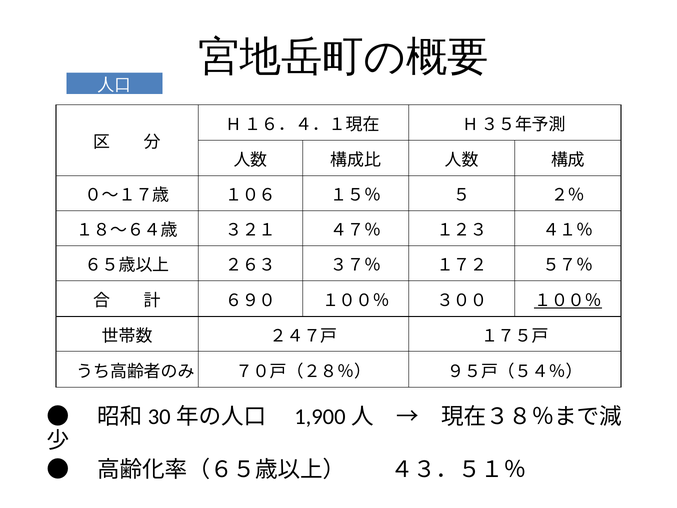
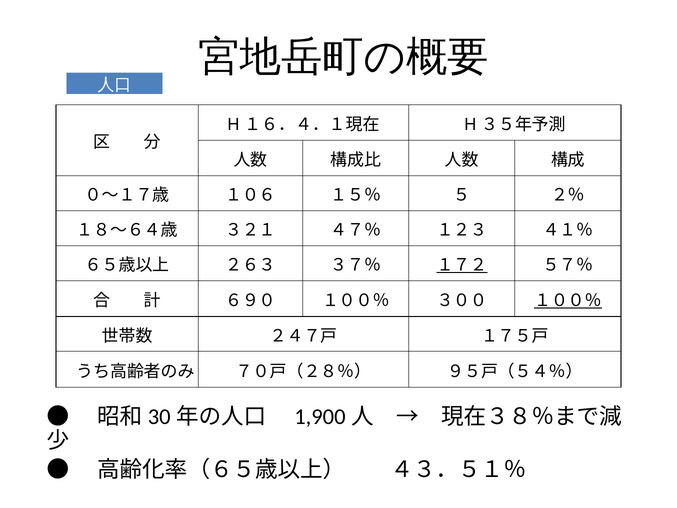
１７２ underline: none -> present (462, 265)
